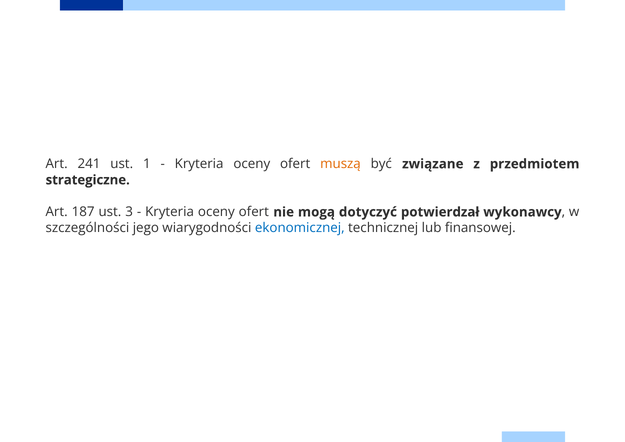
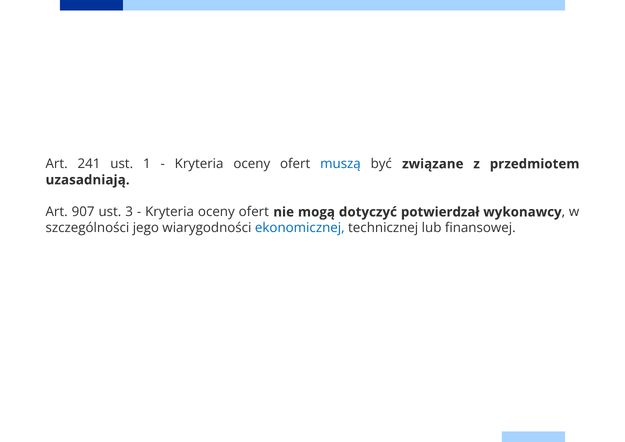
muszą colour: orange -> blue (341, 164)
strategiczne: strategiczne -> uzasadniają (88, 180)
187: 187 -> 907 (83, 212)
